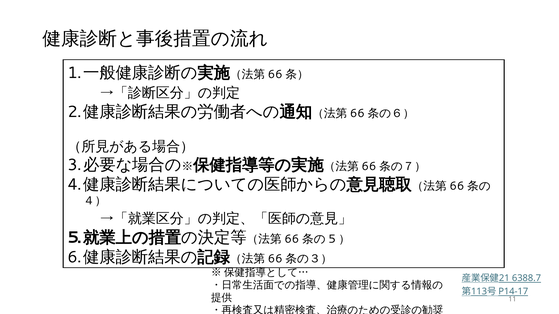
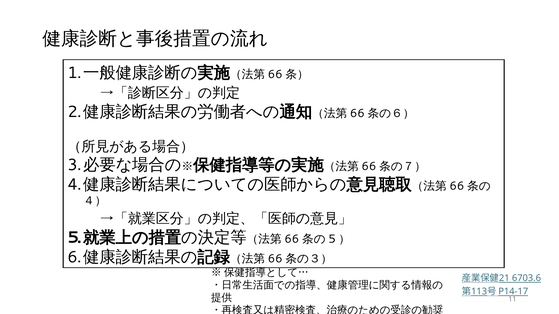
6388.7: 6388.7 -> 6703.6 (526, 278)
